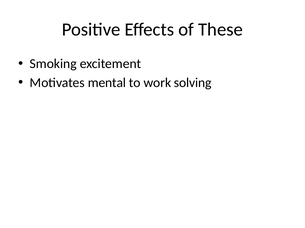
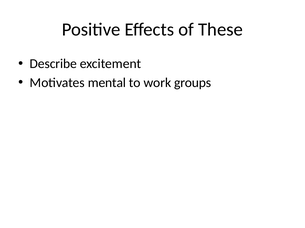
Smoking: Smoking -> Describe (53, 64)
solving: solving -> groups (193, 83)
